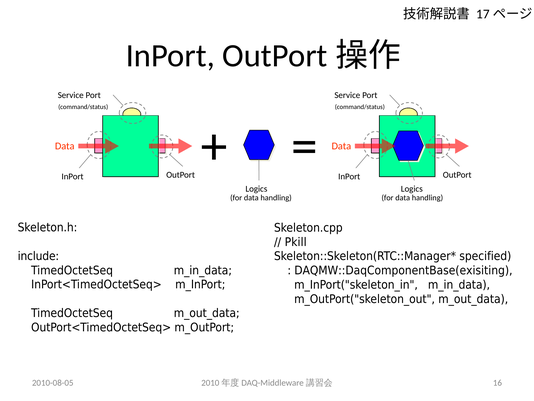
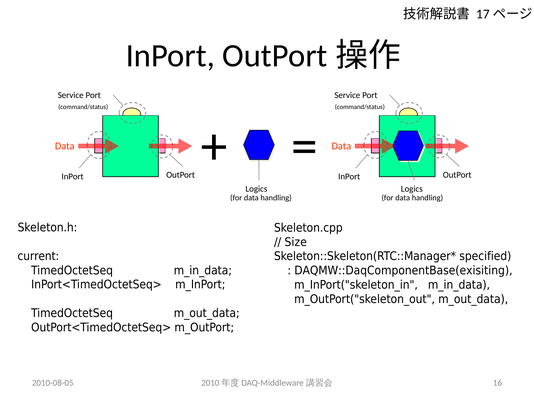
Pkill: Pkill -> Size (296, 242)
include: include -> current (38, 256)
